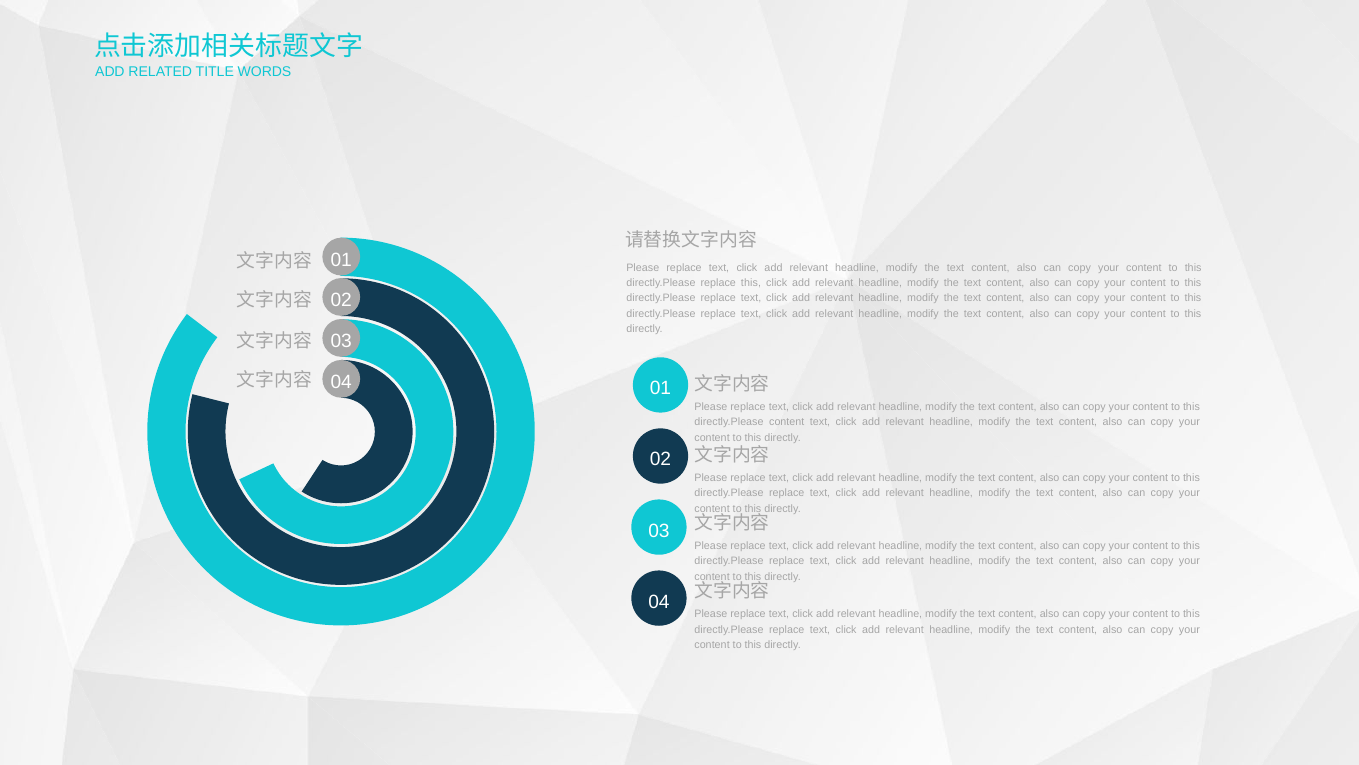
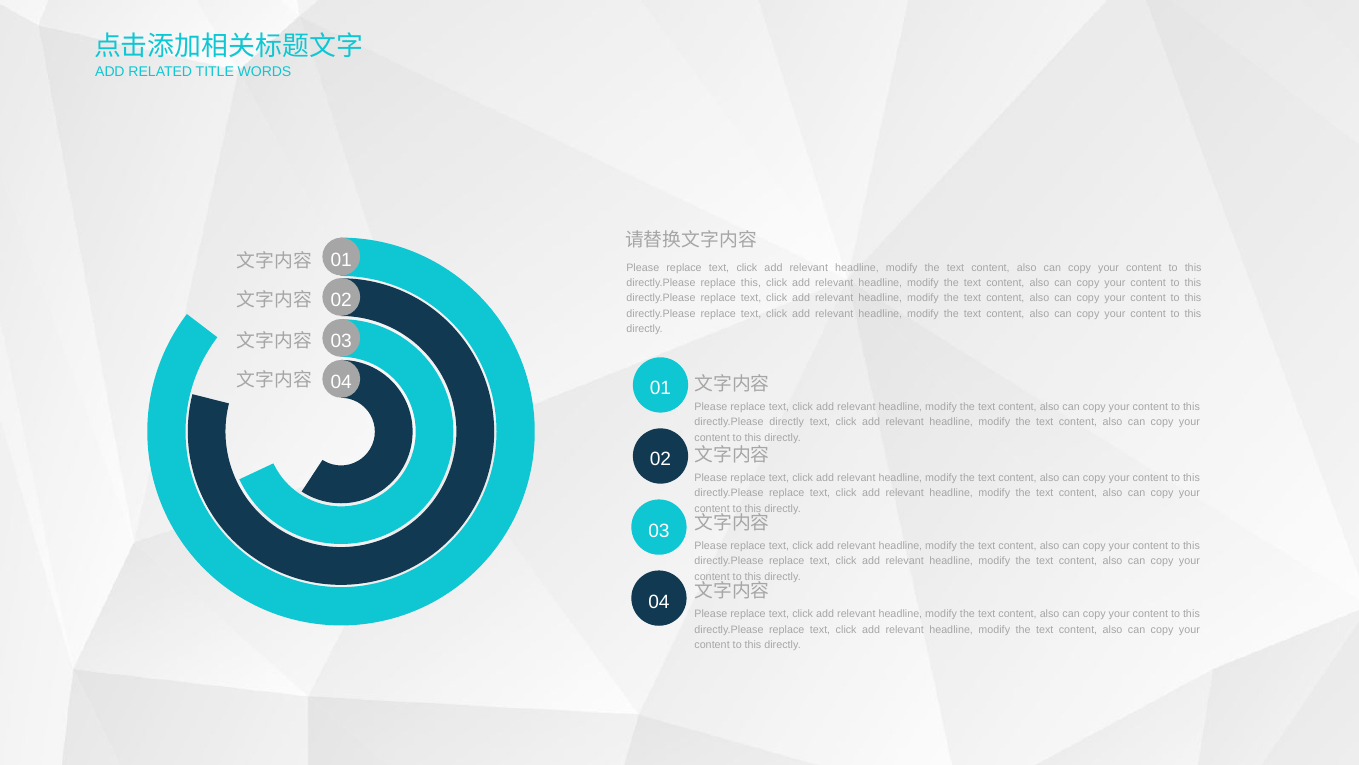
directly.Please content: content -> directly (787, 422)
